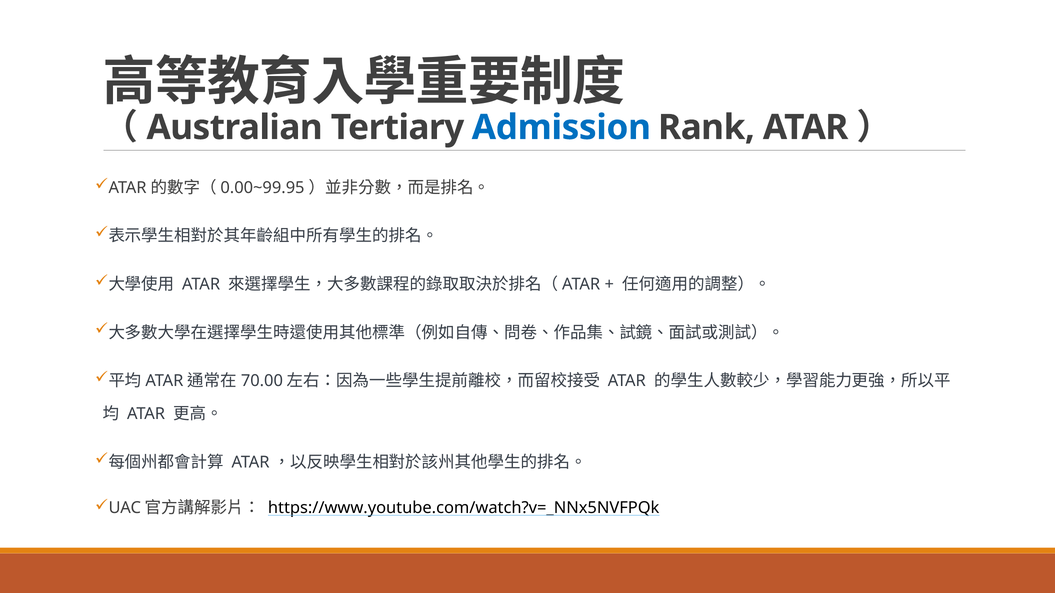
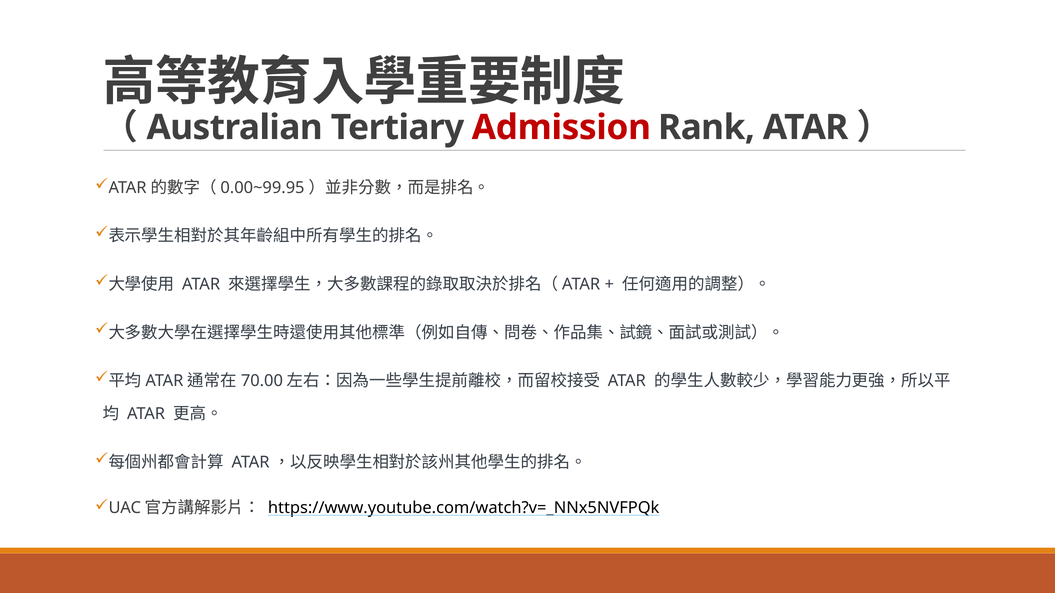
Admission colour: blue -> red (561, 128)
